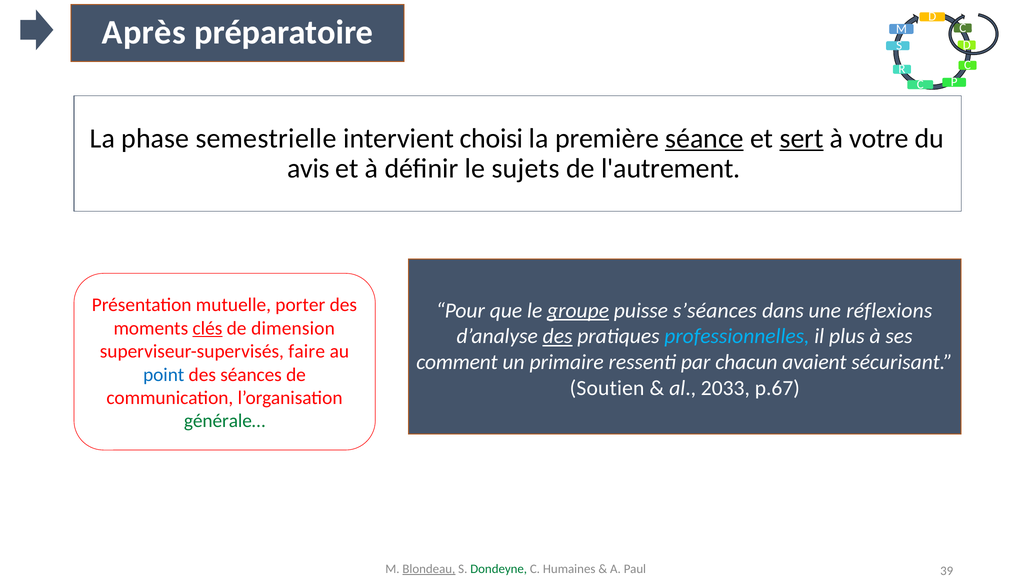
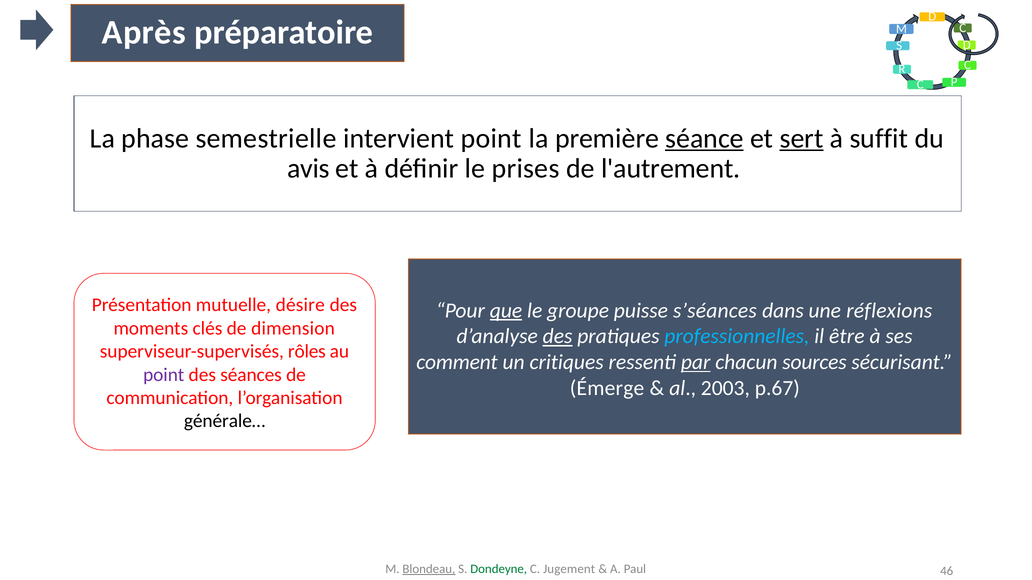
intervient choisi: choisi -> point (491, 139)
votre: votre -> suffit (879, 139)
sujets: sujets -> prises (526, 169)
porter: porter -> désire (300, 305)
que underline: none -> present (506, 311)
groupe underline: present -> none (578, 311)
clés underline: present -> none (207, 329)
plus: plus -> être (847, 337)
faire: faire -> rôles (307, 352)
primaire: primaire -> critiques (567, 362)
par underline: none -> present (696, 362)
avaient: avaient -> sources (815, 362)
point colour: blue -> purple (164, 375)
Soutien: Soutien -> Émerge (607, 388)
2033: 2033 -> 2003 (725, 388)
générale… colour: green -> black (225, 421)
Humaines: Humaines -> Jugement (569, 569)
39: 39 -> 46 (947, 571)
